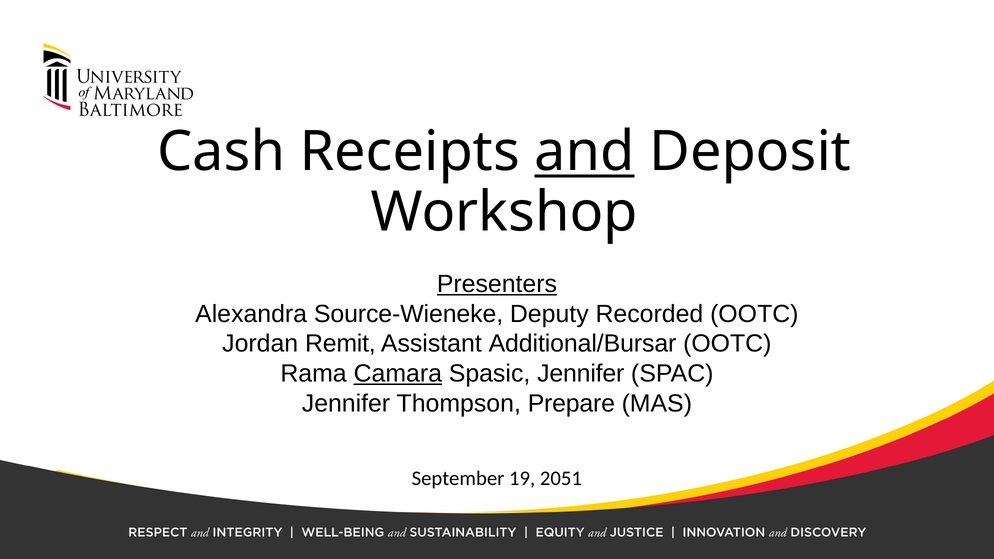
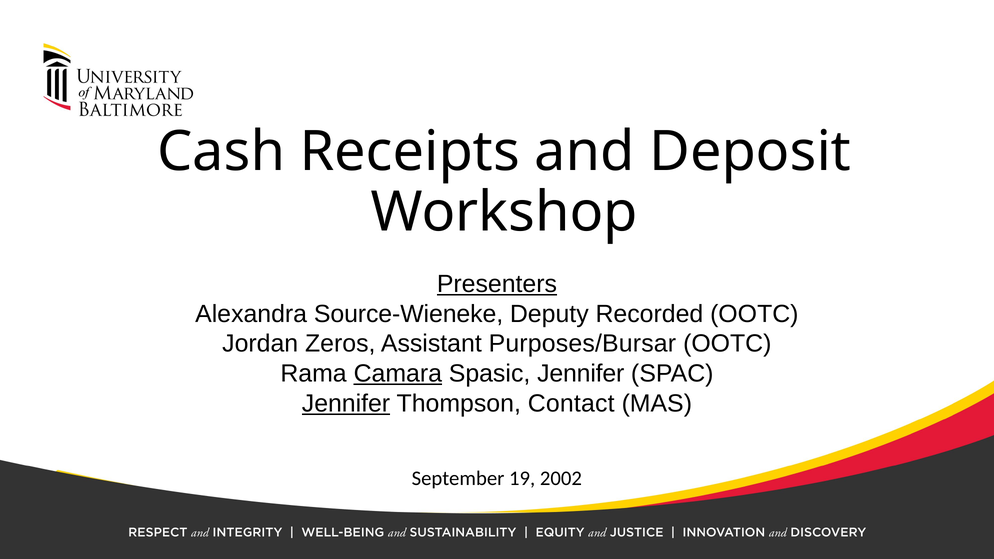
and underline: present -> none (585, 152)
Remit: Remit -> Zeros (340, 344)
Additional/Bursar: Additional/Bursar -> Purposes/Bursar (582, 344)
Jennifer underline: none -> present (346, 403)
Prepare: Prepare -> Contact (571, 403)
2051: 2051 -> 2002 (561, 478)
